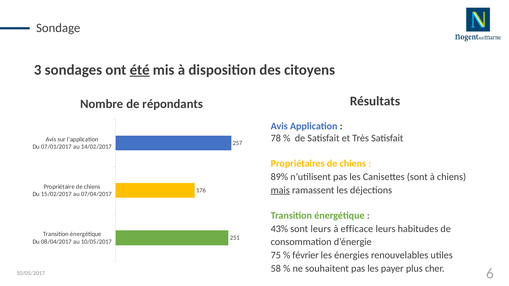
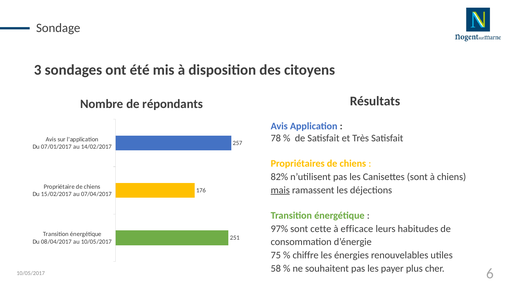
été underline: present -> none (140, 70)
89%: 89% -> 82% (279, 177)
43%: 43% -> 97% (279, 229)
sont leurs: leurs -> cette (321, 229)
février: février -> chiffre (306, 256)
